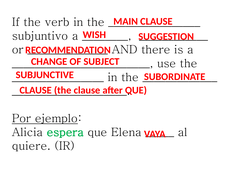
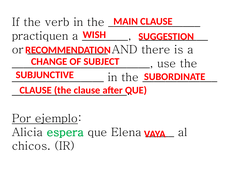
subjuntivo: subjuntivo -> practiquen (40, 36)
quiere: quiere -> chicos (31, 146)
